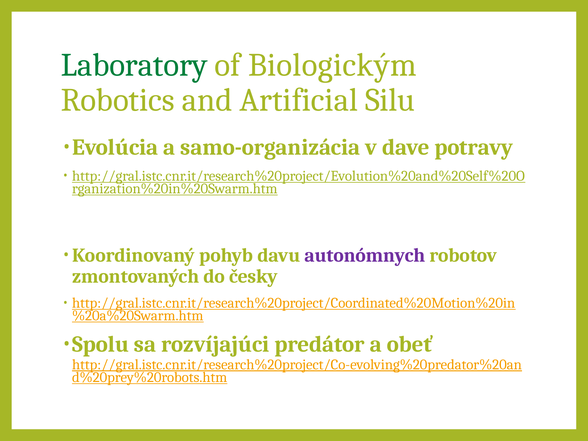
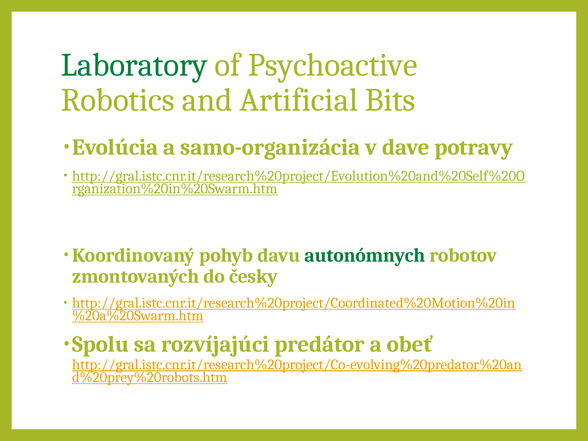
Biologickým: Biologickým -> Psychoactive (333, 65)
Silu: Silu -> Bits (390, 100)
autonómnych colour: purple -> green (365, 255)
